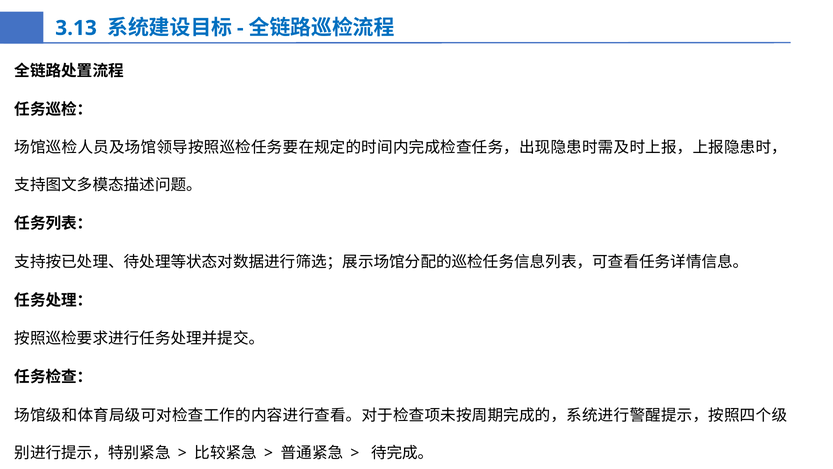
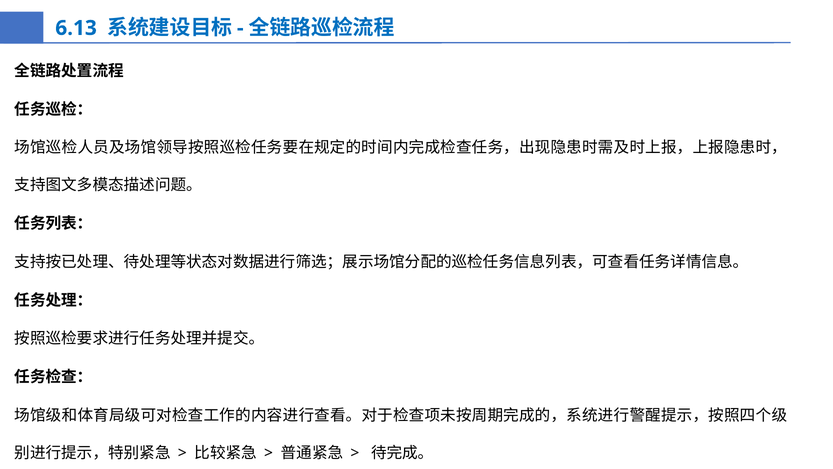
3.13: 3.13 -> 6.13 (76, 28)
